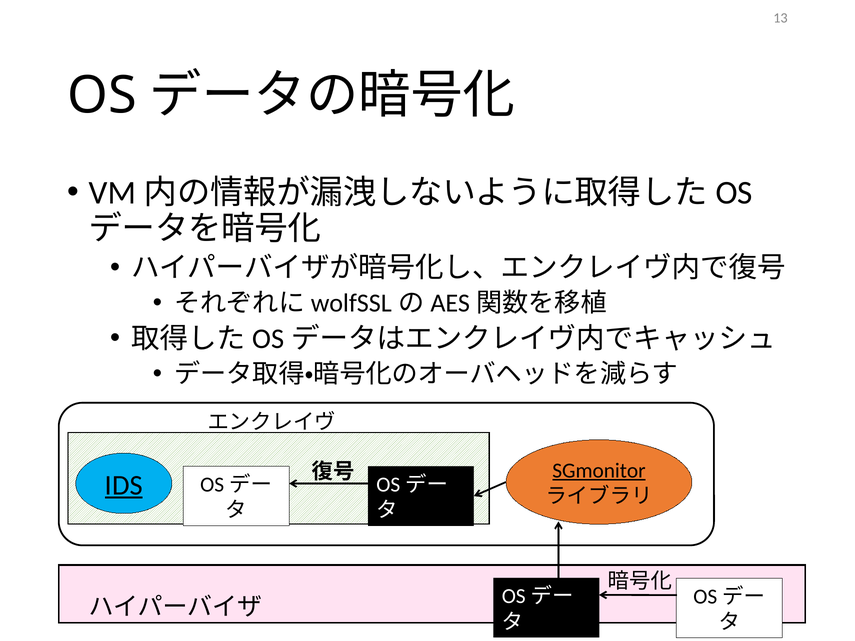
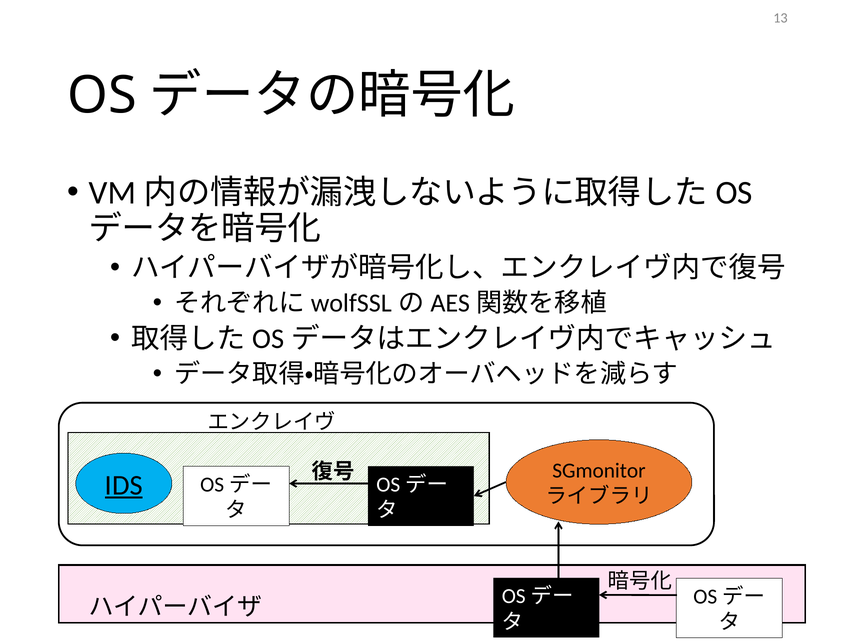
SGmonitor underline: present -> none (599, 471)
